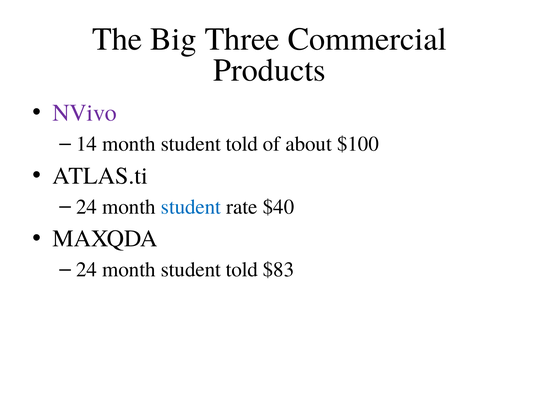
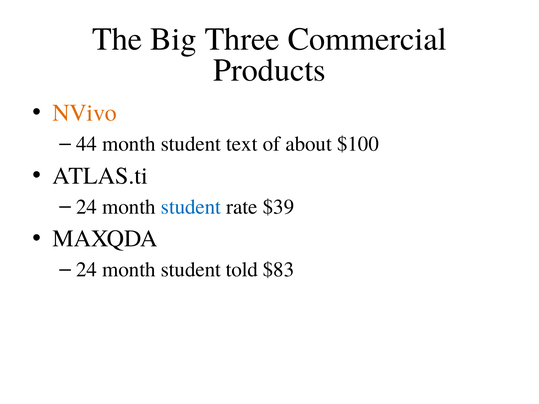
NVivo colour: purple -> orange (85, 113)
14: 14 -> 44 (87, 144)
told: told -> text (242, 144)
$40: $40 -> $39 (278, 207)
